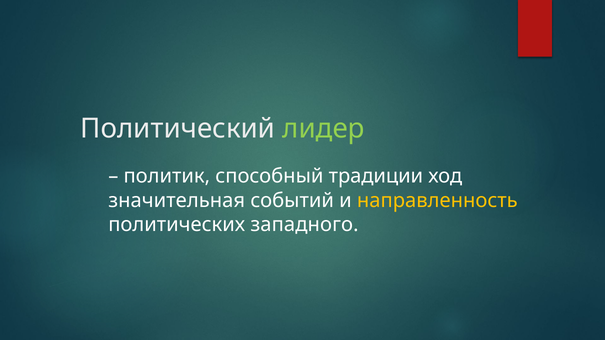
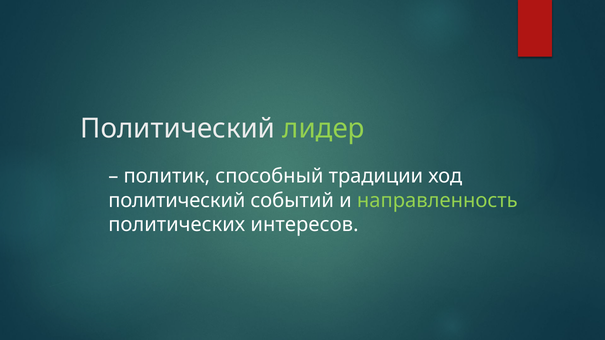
значительная: значительная -> политический (177, 201)
направленность colour: yellow -> light green (437, 201)
западного: западного -> интересов (304, 225)
